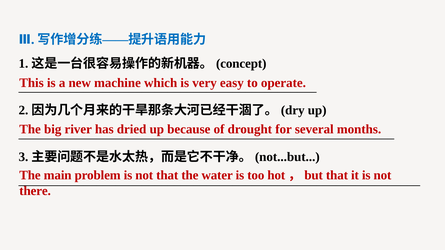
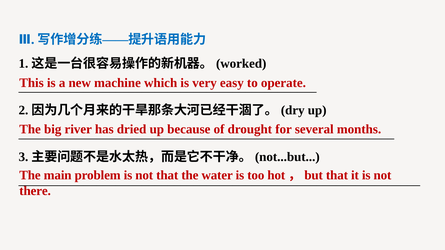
concept: concept -> worked (241, 64)
